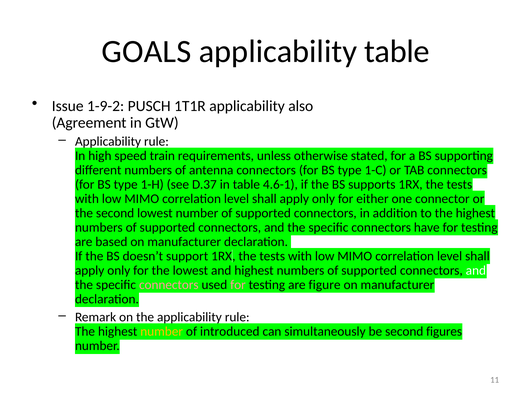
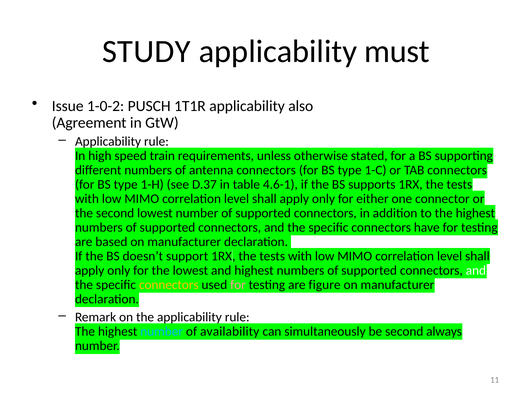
GOALS: GOALS -> STUDY (146, 51)
applicability table: table -> must (397, 51)
1-9-2: 1-9-2 -> 1-0-2 (106, 106)
connectors colour: pink -> yellow (169, 285)
number colour: yellow -> light blue (162, 332)
introduced: introduced -> availability (230, 332)
figures: figures -> always (444, 332)
